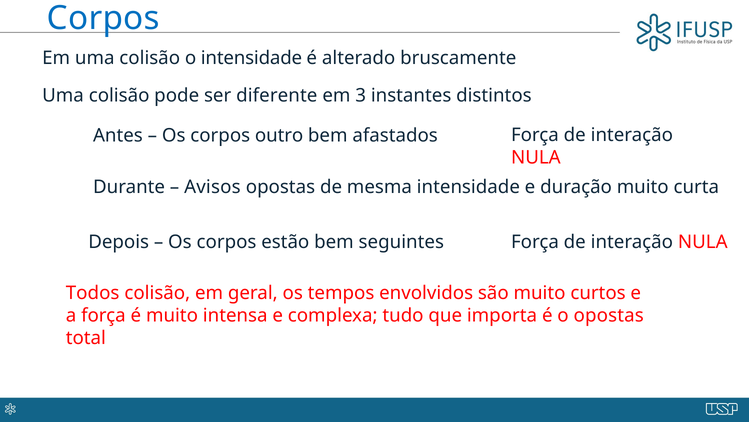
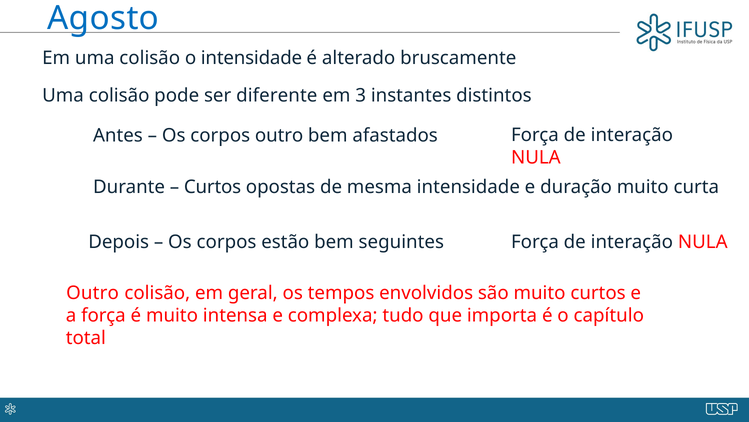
Corpos: Corpos -> Agosto (103, 18)
Avisos: Avisos -> Curtos (213, 187)
Todos: Todos -> Outro (93, 293)
o opostas: opostas -> capítulo (609, 315)
